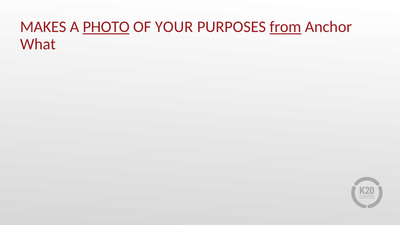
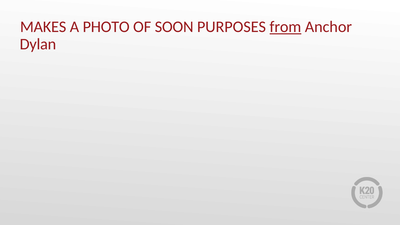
PHOTO underline: present -> none (106, 27)
YOUR: YOUR -> SOON (174, 27)
What: What -> Dylan (38, 44)
